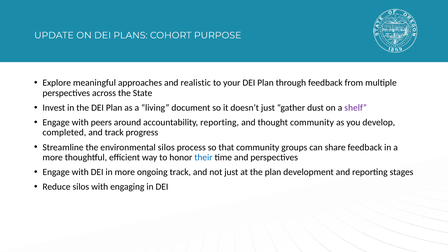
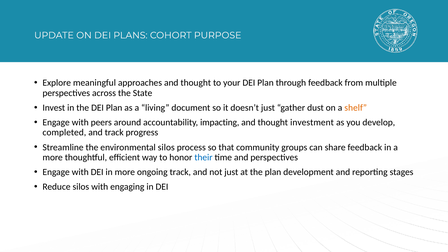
approaches and realistic: realistic -> thought (196, 83)
shelf colour: purple -> orange (356, 108)
accountability reporting: reporting -> impacting (220, 122)
thought community: community -> investment (312, 122)
